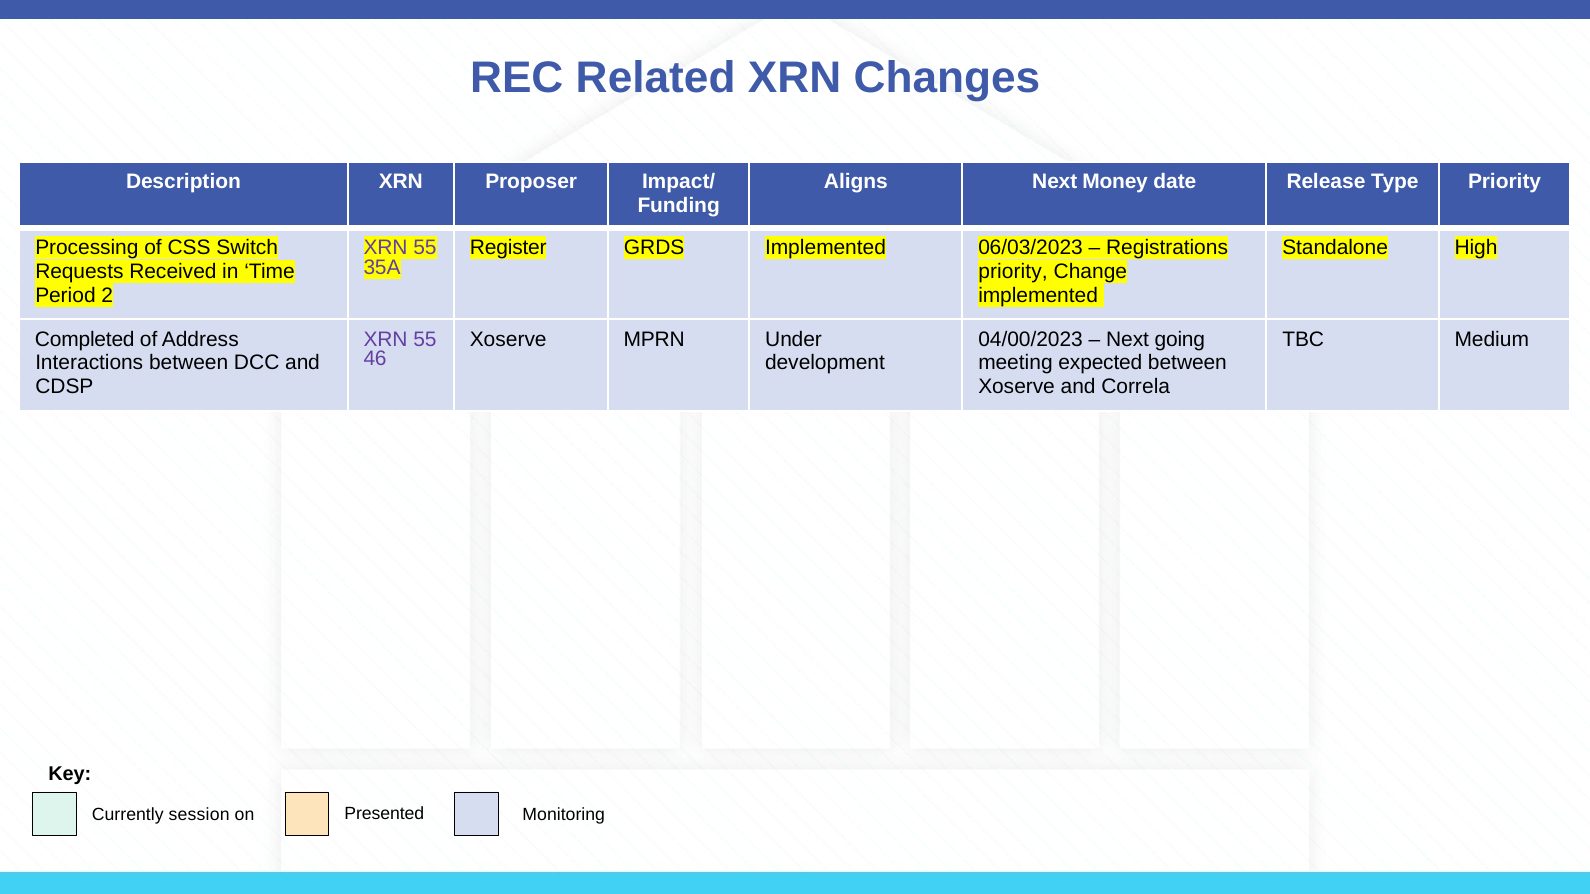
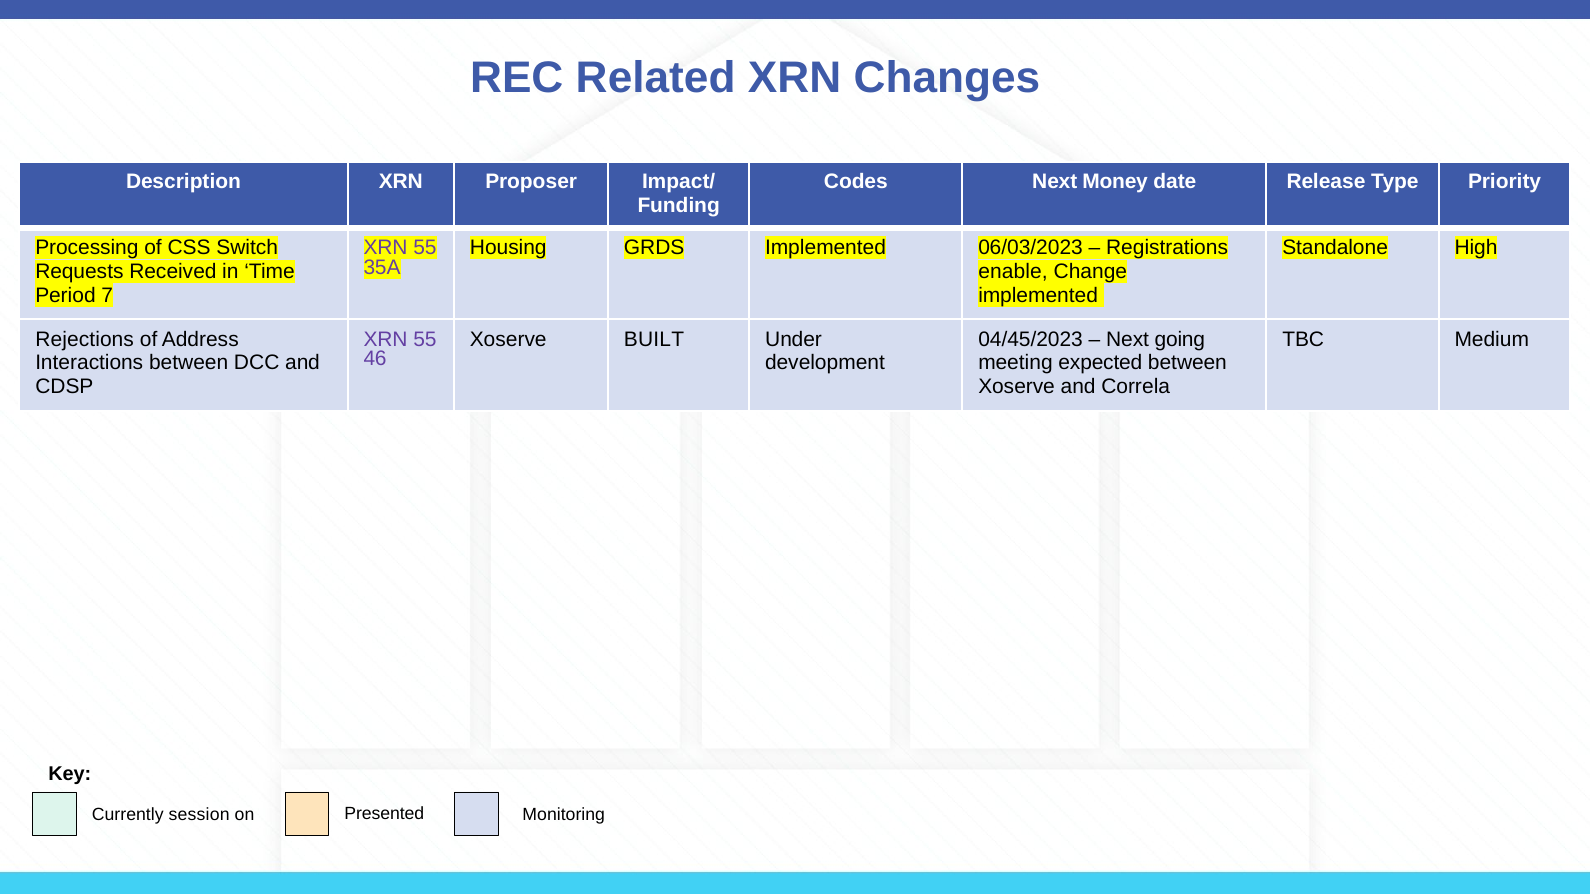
Aligns: Aligns -> Codes (856, 182)
Register: Register -> Housing (508, 248)
priority: priority -> enable (1013, 272)
2: 2 -> 7 (107, 295)
Completed: Completed -> Rejections (85, 340)
MPRN: MPRN -> BUILT (654, 340)
04/00/2023: 04/00/2023 -> 04/45/2023 (1031, 340)
